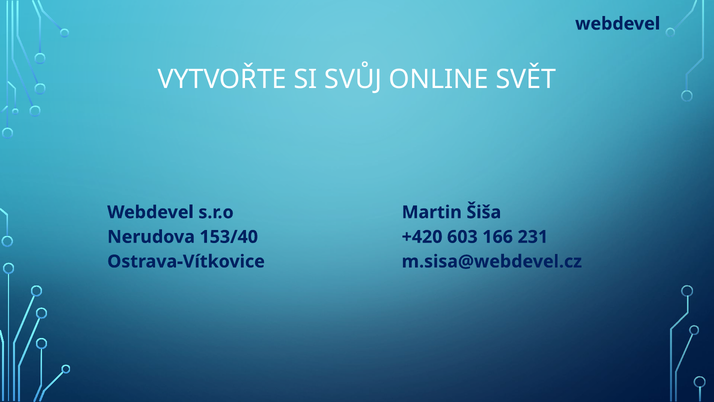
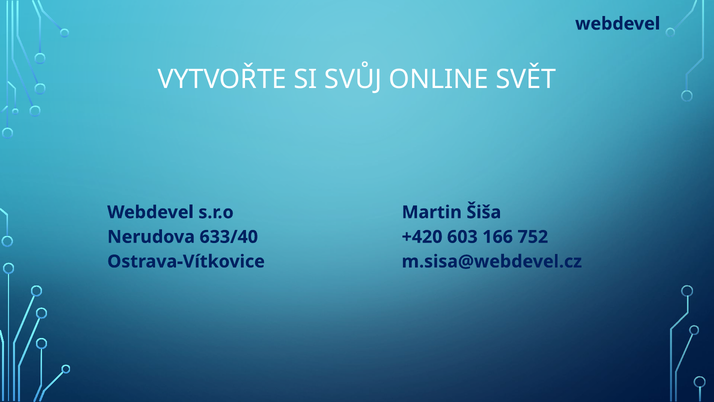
153/40: 153/40 -> 633/40 (229, 237)
231: 231 -> 752 (533, 237)
